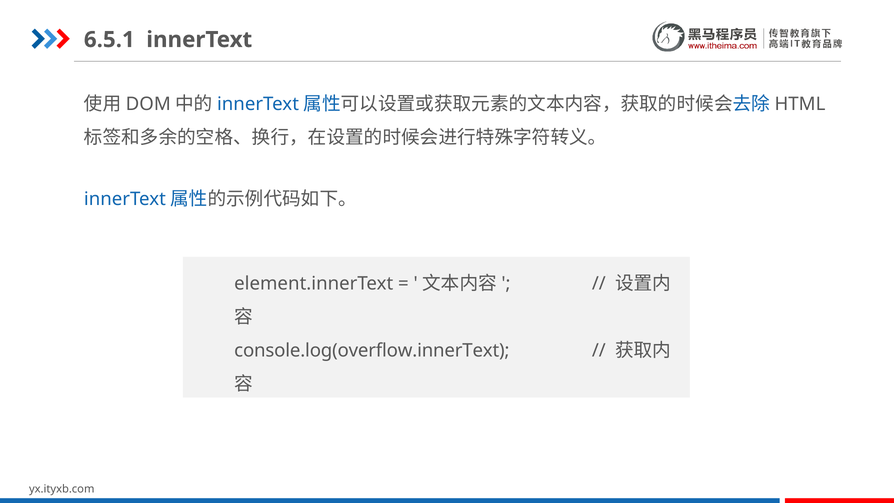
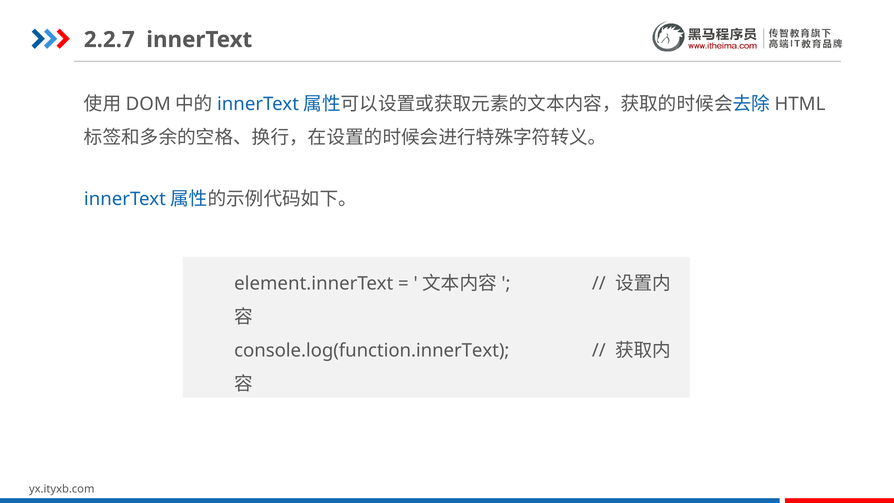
6.5.1: 6.5.1 -> 2.2.7 (109, 40)
console.log(overflow.innerText: console.log(overflow.innerText -> console.log(function.innerText (372, 351)
